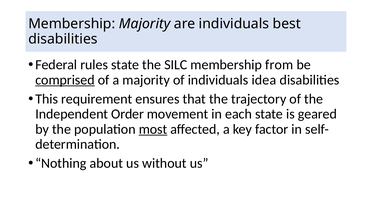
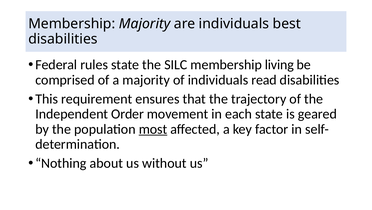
from: from -> living (279, 65)
comprised underline: present -> none (65, 80)
idea: idea -> read (264, 80)
